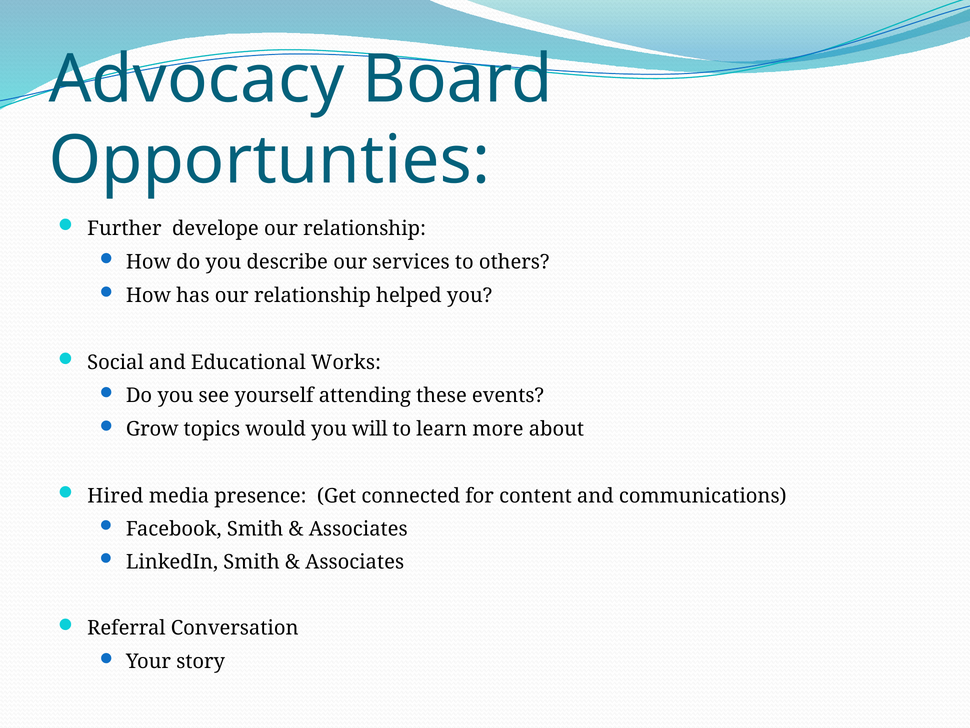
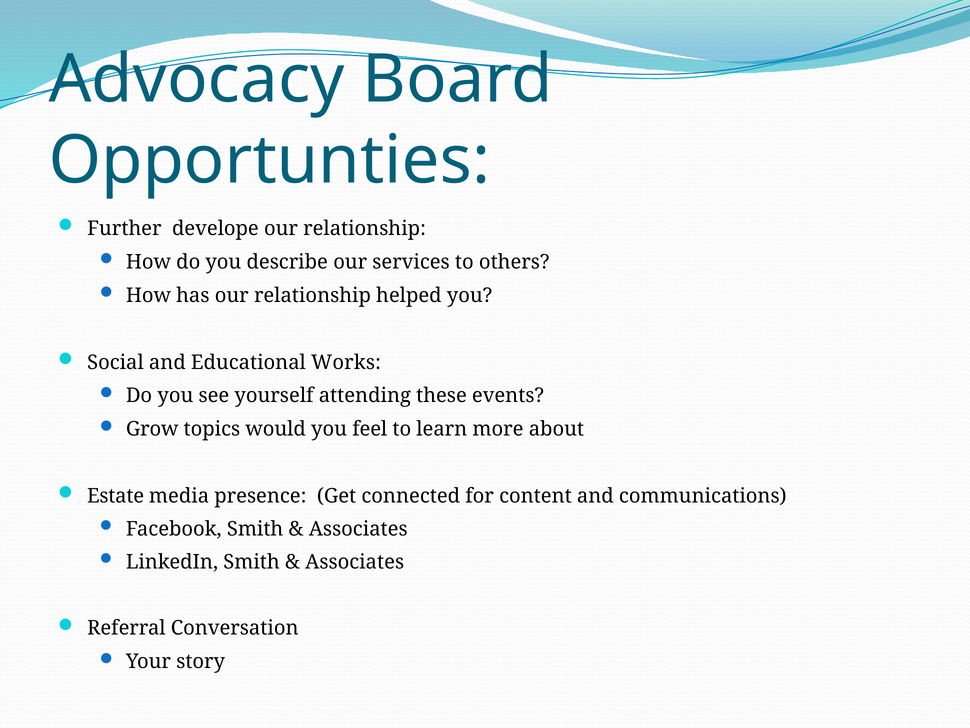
will: will -> feel (370, 429)
Hired: Hired -> Estate (116, 496)
